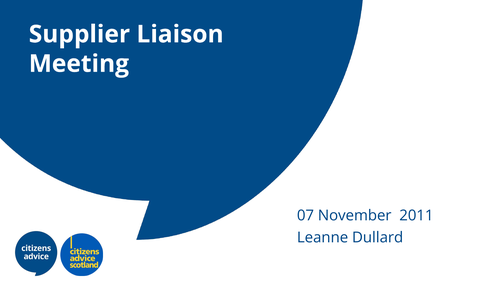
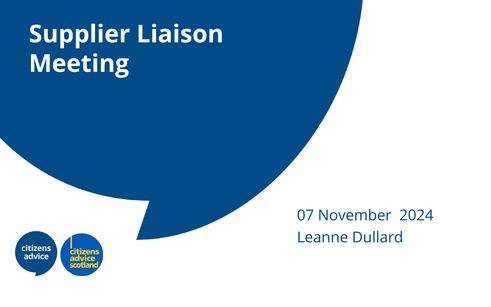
2011: 2011 -> 2024 (416, 216)
